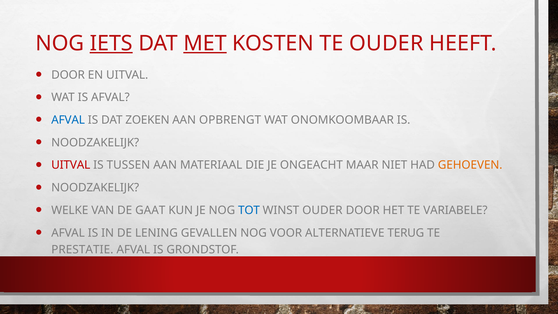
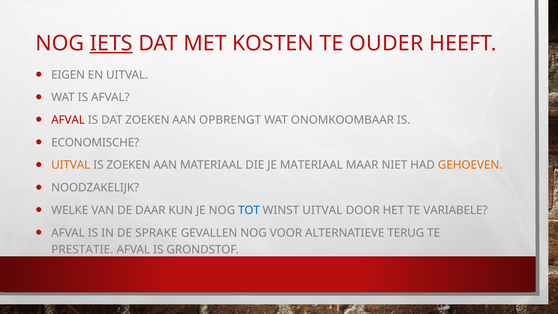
MET underline: present -> none (205, 43)
DOOR: DOOR -> EIGEN (68, 75)
AFVAL colour: blue -> red (68, 120)
NOODZAKELIJK: NOODZAKELIJK -> ECONOMISCHE (95, 143)
UITVAL colour: red -> orange (71, 165)
IS TUSSEN: TUSSEN -> ZOEKEN (128, 165)
JE ONGEACHT: ONGEACHT -> MATERIAAL (311, 165)
GAAT: GAAT -> DAAR (150, 210)
WINST OUDER: OUDER -> UITVAL (322, 210)
LENING: LENING -> SPRAKE (156, 233)
